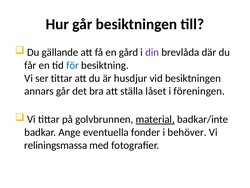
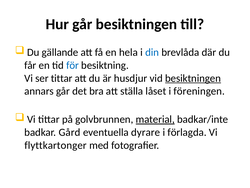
gård: gård -> hela (128, 52)
din colour: purple -> blue (152, 52)
besiktningen underline: none -> present (193, 78)
Ange: Ange -> Gård (69, 132)
fonder: fonder -> dyrare (146, 132)
behöver: behöver -> förlagda (187, 132)
reliningsmassa: reliningsmassa -> flyttkartonger (56, 145)
